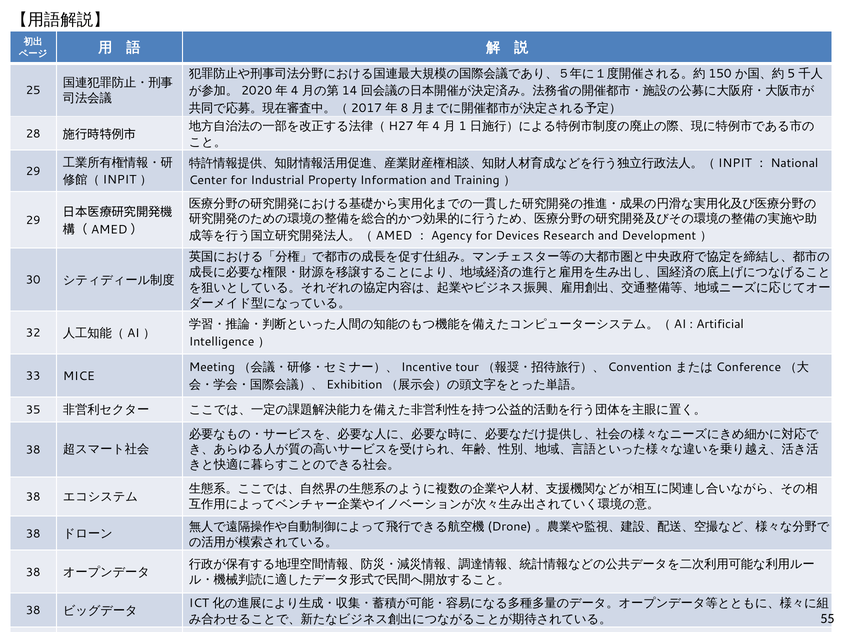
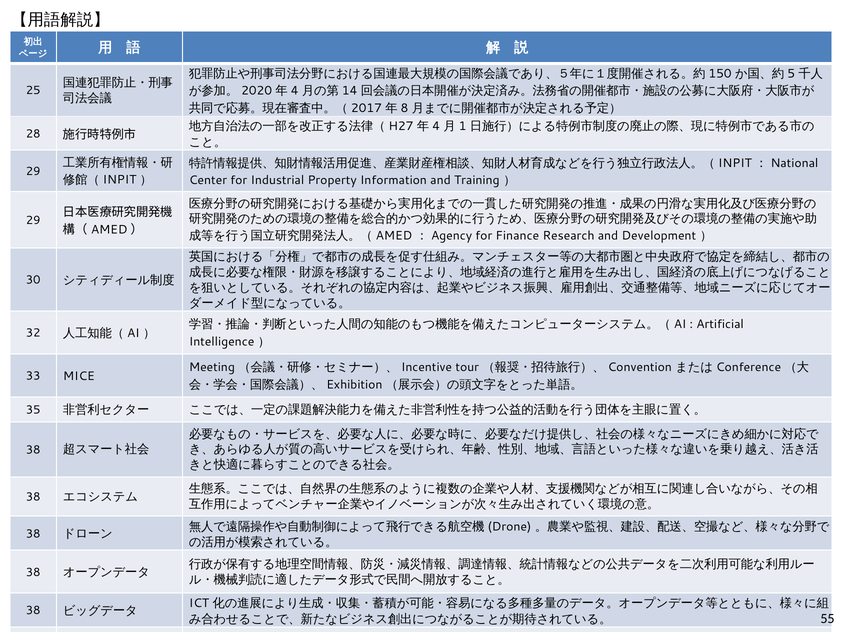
Devices: Devices -> Finance (517, 236)
